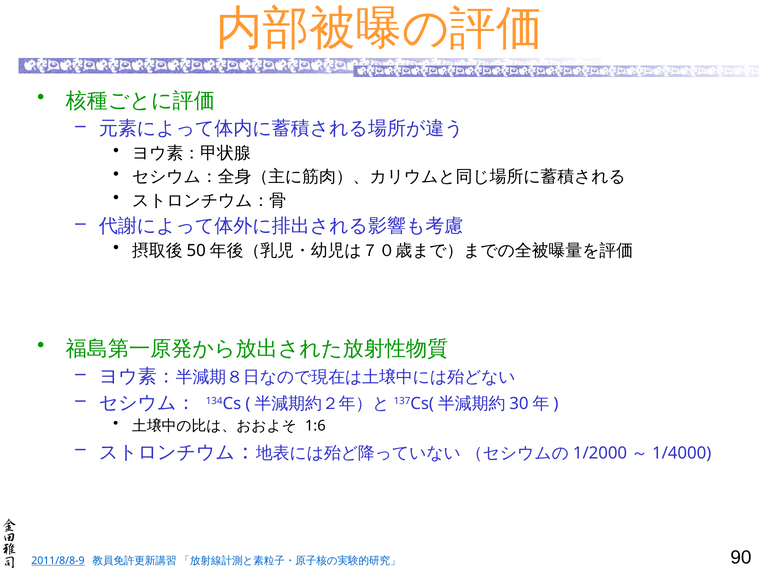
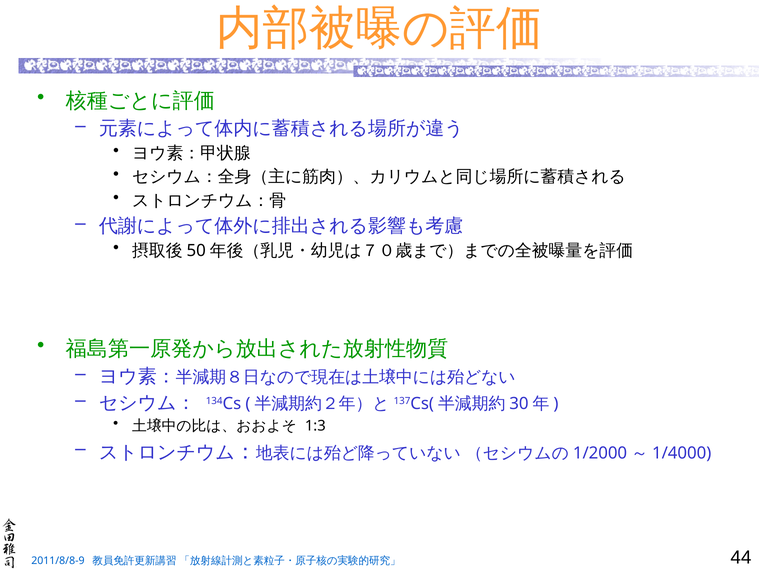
1:6: 1:6 -> 1:3 (315, 426)
2011/8/8-9 underline: present -> none (58, 561)
90: 90 -> 44 (741, 558)
